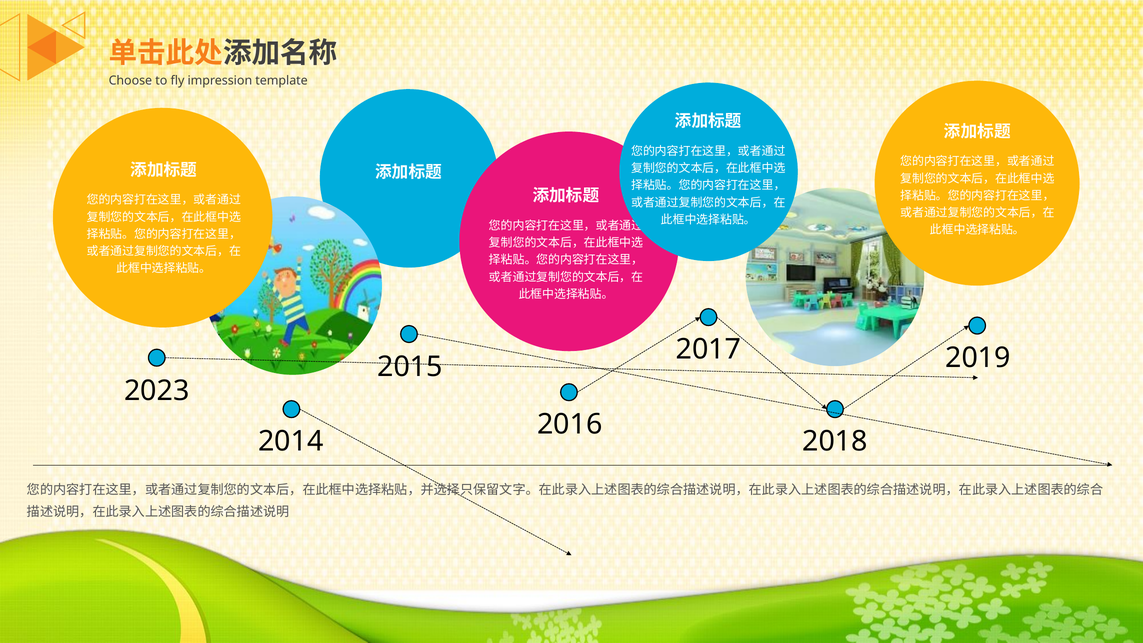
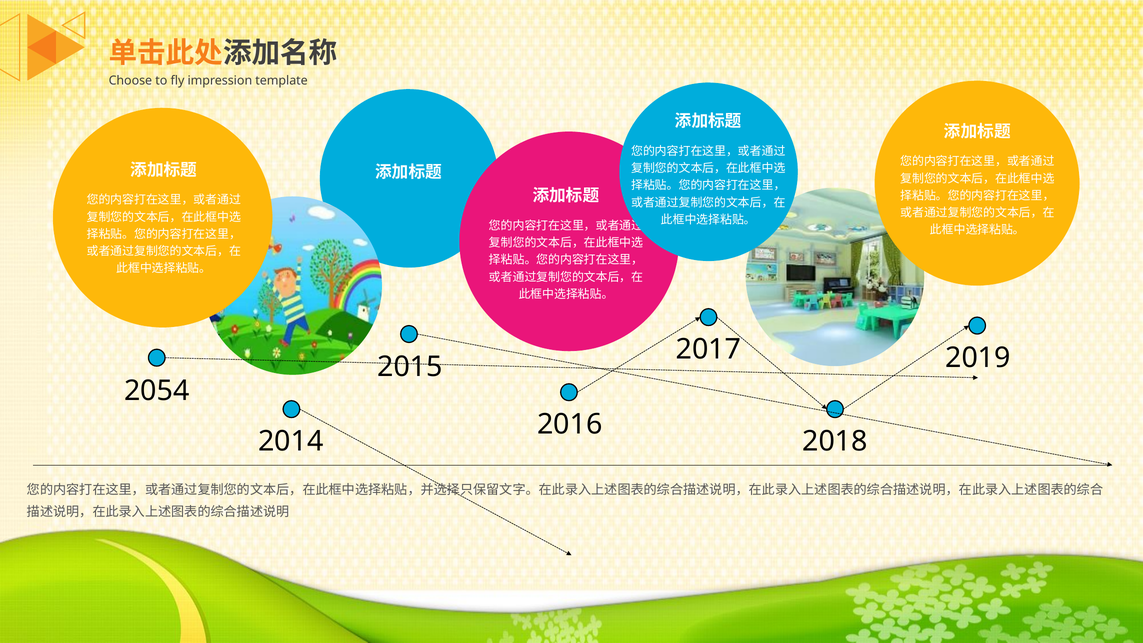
2023: 2023 -> 2054 (157, 391)
